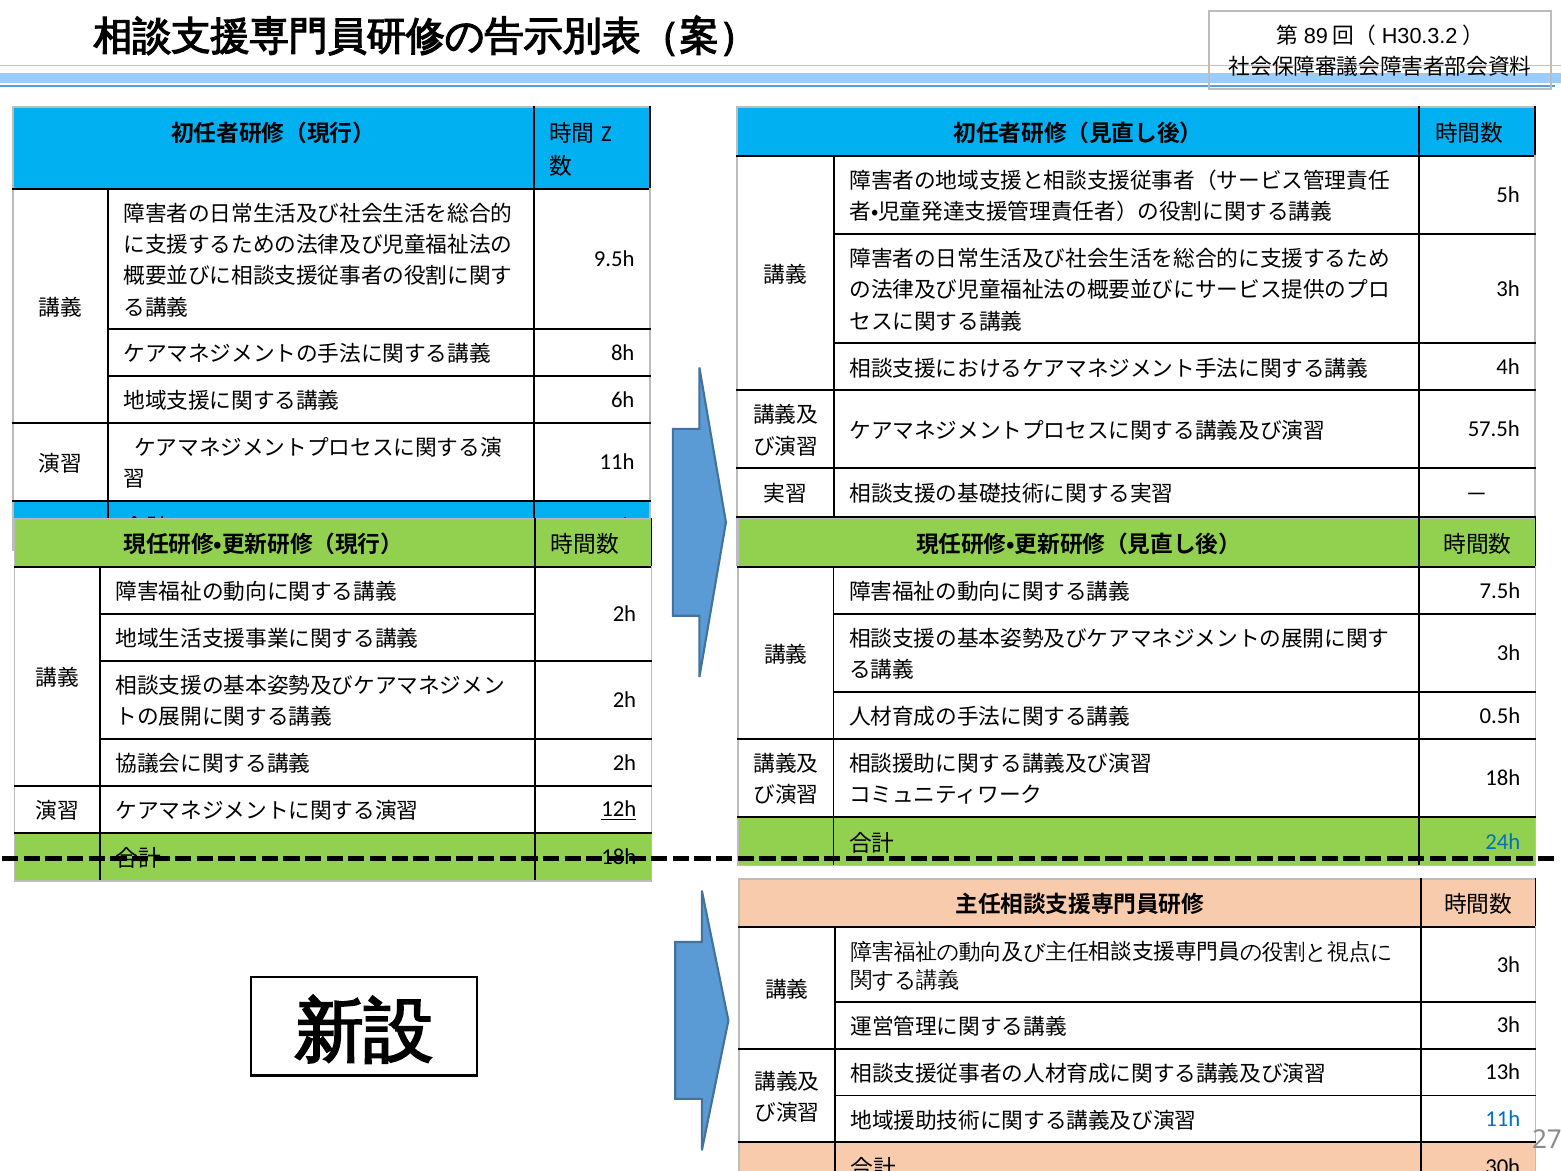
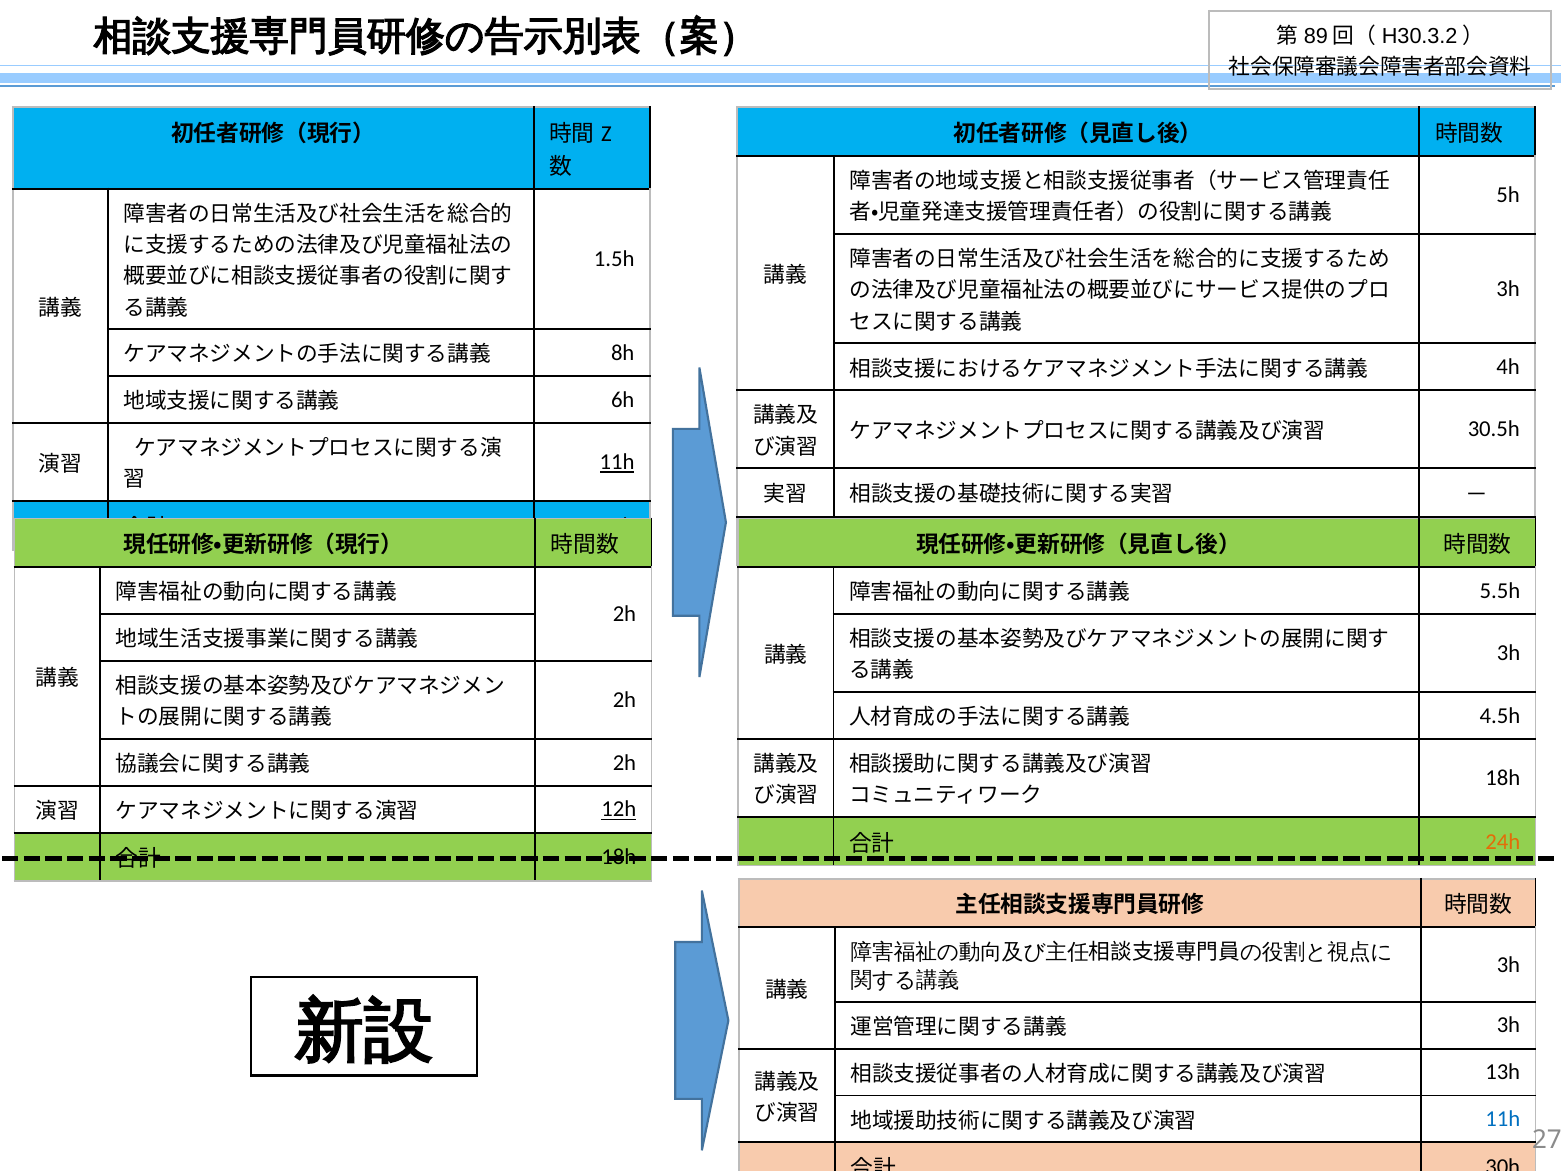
9.5h: 9.5h -> 1.5h (614, 259)
57.5h: 57.5h -> 30.5h (1494, 429)
11h underline: none -> present (617, 462)
7.5h: 7.5h -> 5.5h (1500, 591)
0.5h: 0.5h -> 4.5h (1500, 716)
24h colour: blue -> orange (1503, 841)
